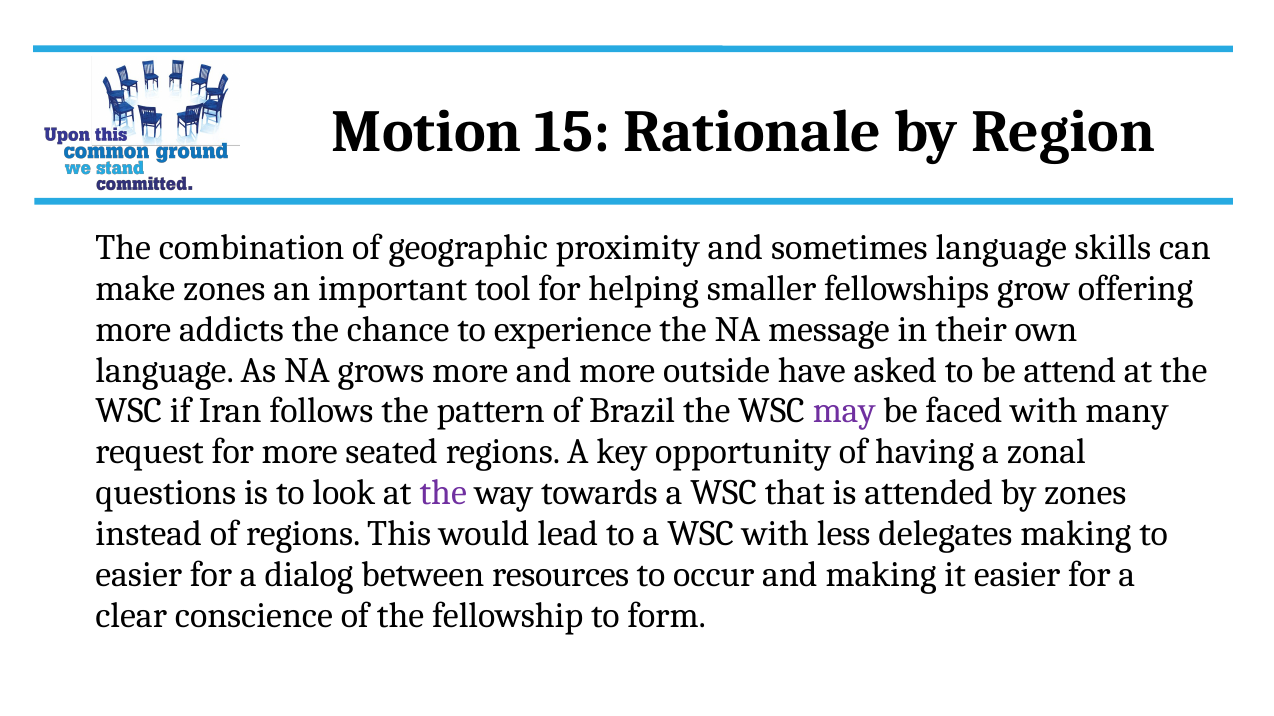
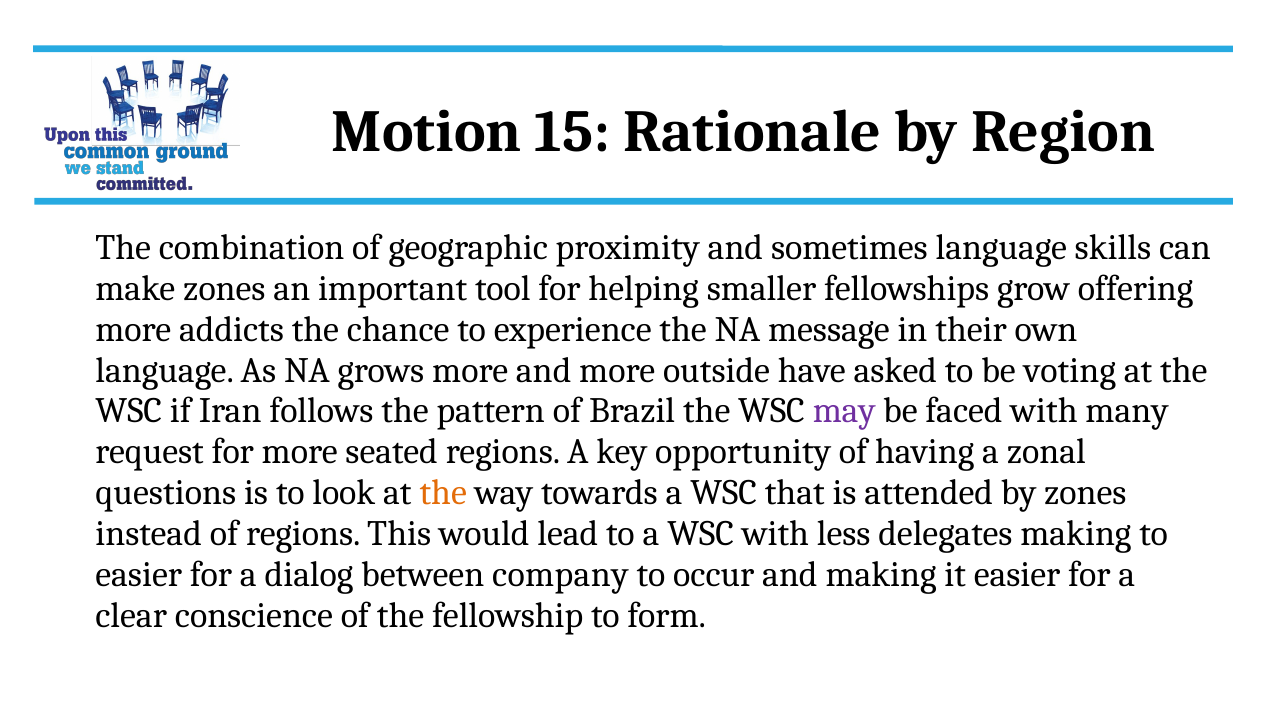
attend: attend -> voting (1070, 371)
the colour: purple -> orange (443, 493)
resources: resources -> company (560, 575)
